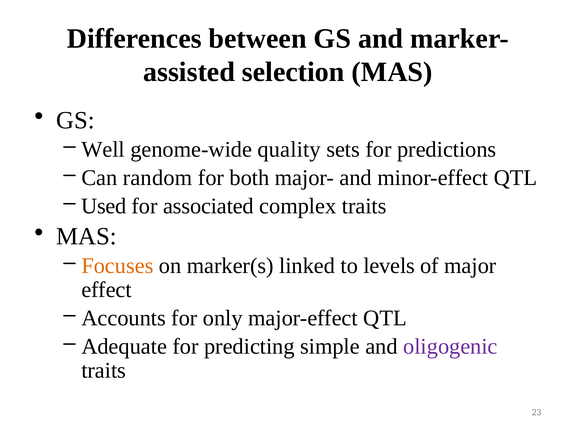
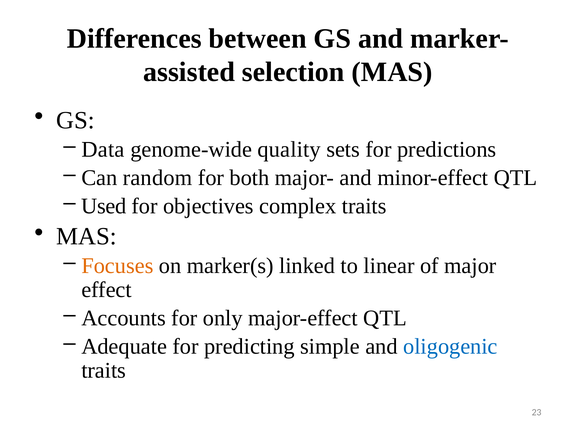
Well: Well -> Data (103, 150)
associated: associated -> objectives (208, 206)
levels: levels -> linear (389, 266)
oligogenic colour: purple -> blue (450, 346)
